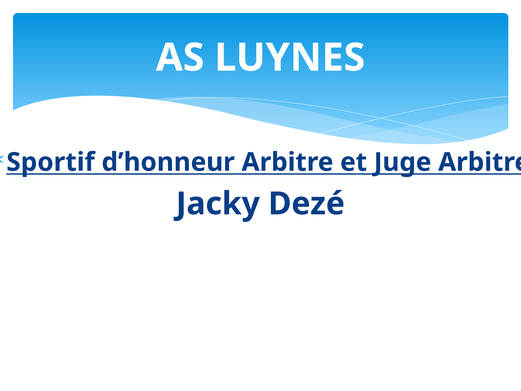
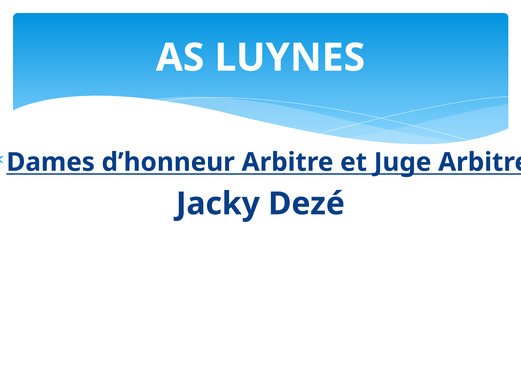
Sportif: Sportif -> Dames (51, 162)
